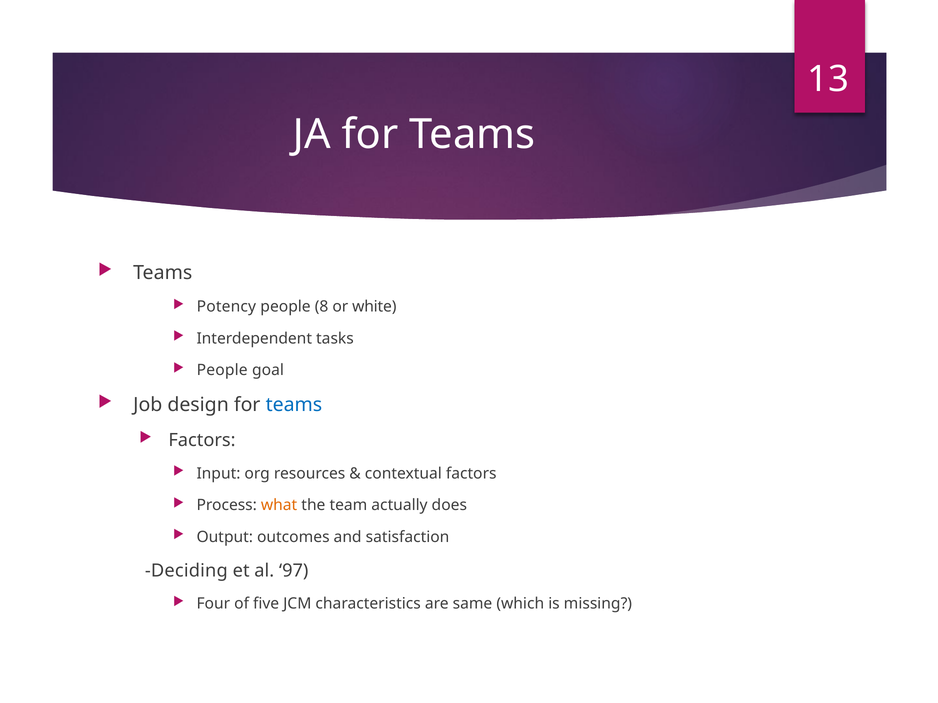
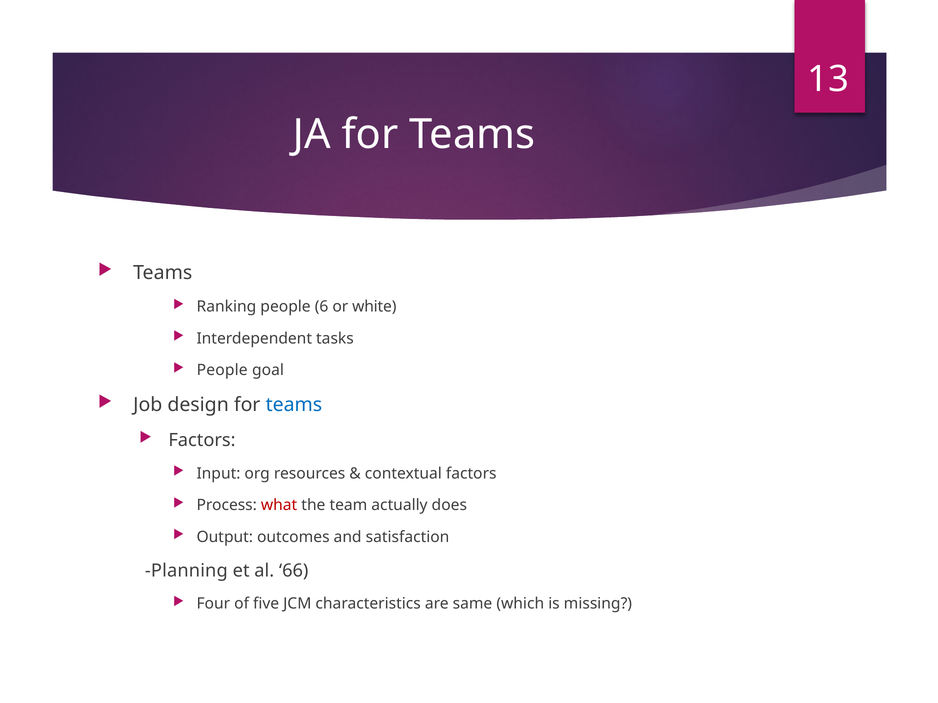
Potency: Potency -> Ranking (226, 307)
8: 8 -> 6 (322, 307)
what colour: orange -> red (279, 506)
Deciding: Deciding -> Planning (186, 571)
97: 97 -> 66 (294, 571)
